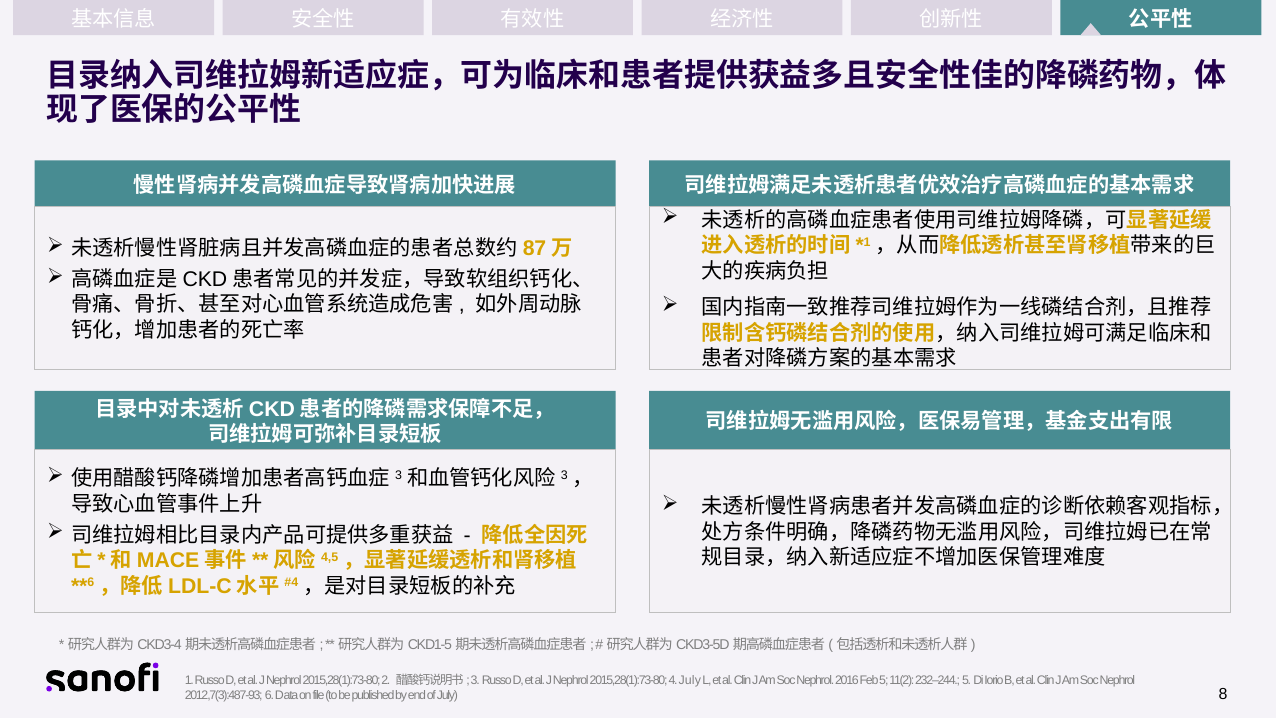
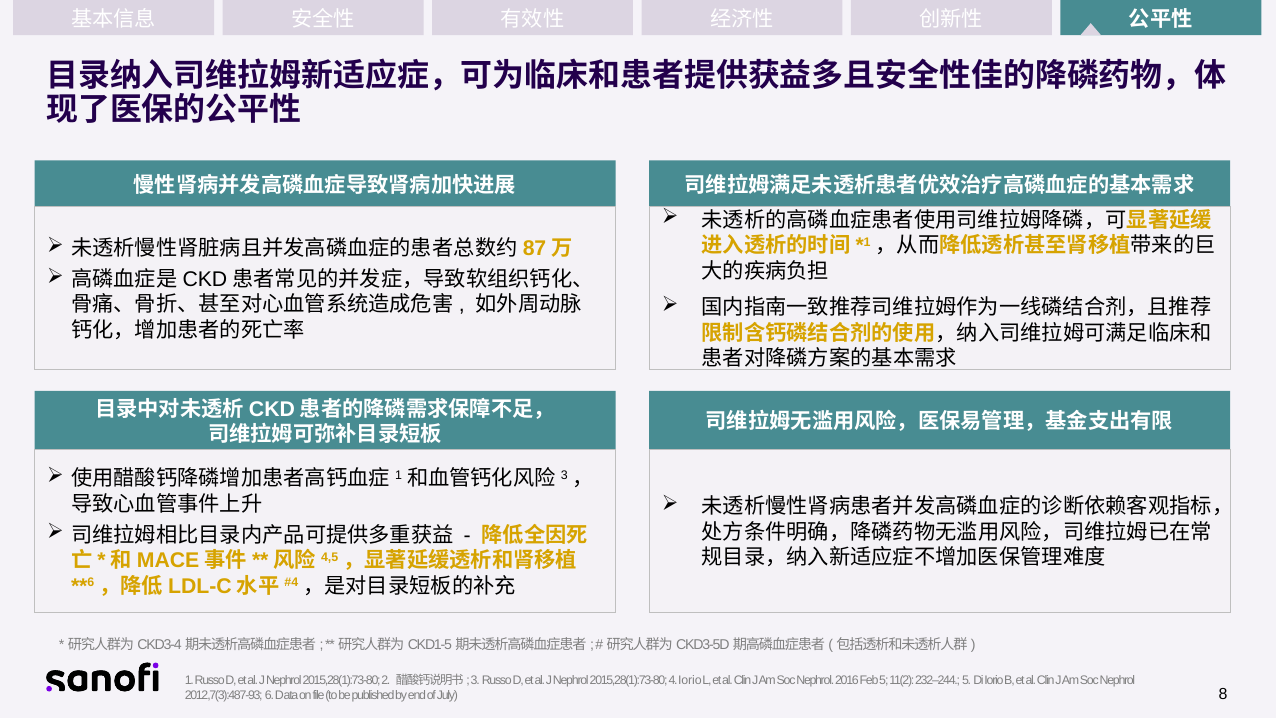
3: 3 -> 1 (399, 475)
4 July: July -> Iorio (690, 680)
